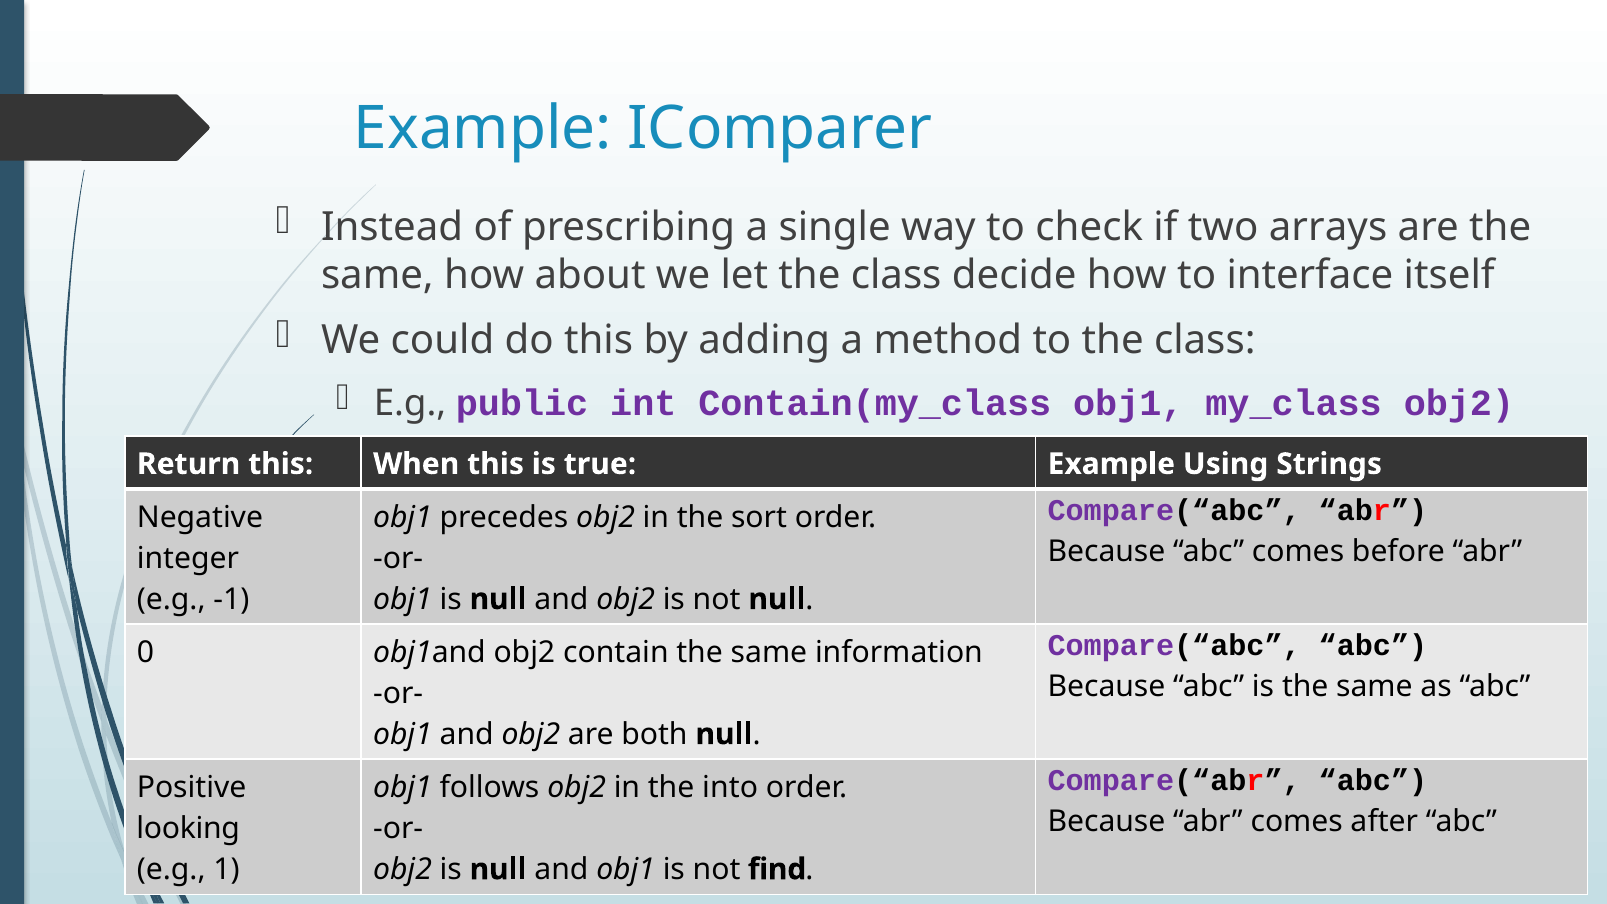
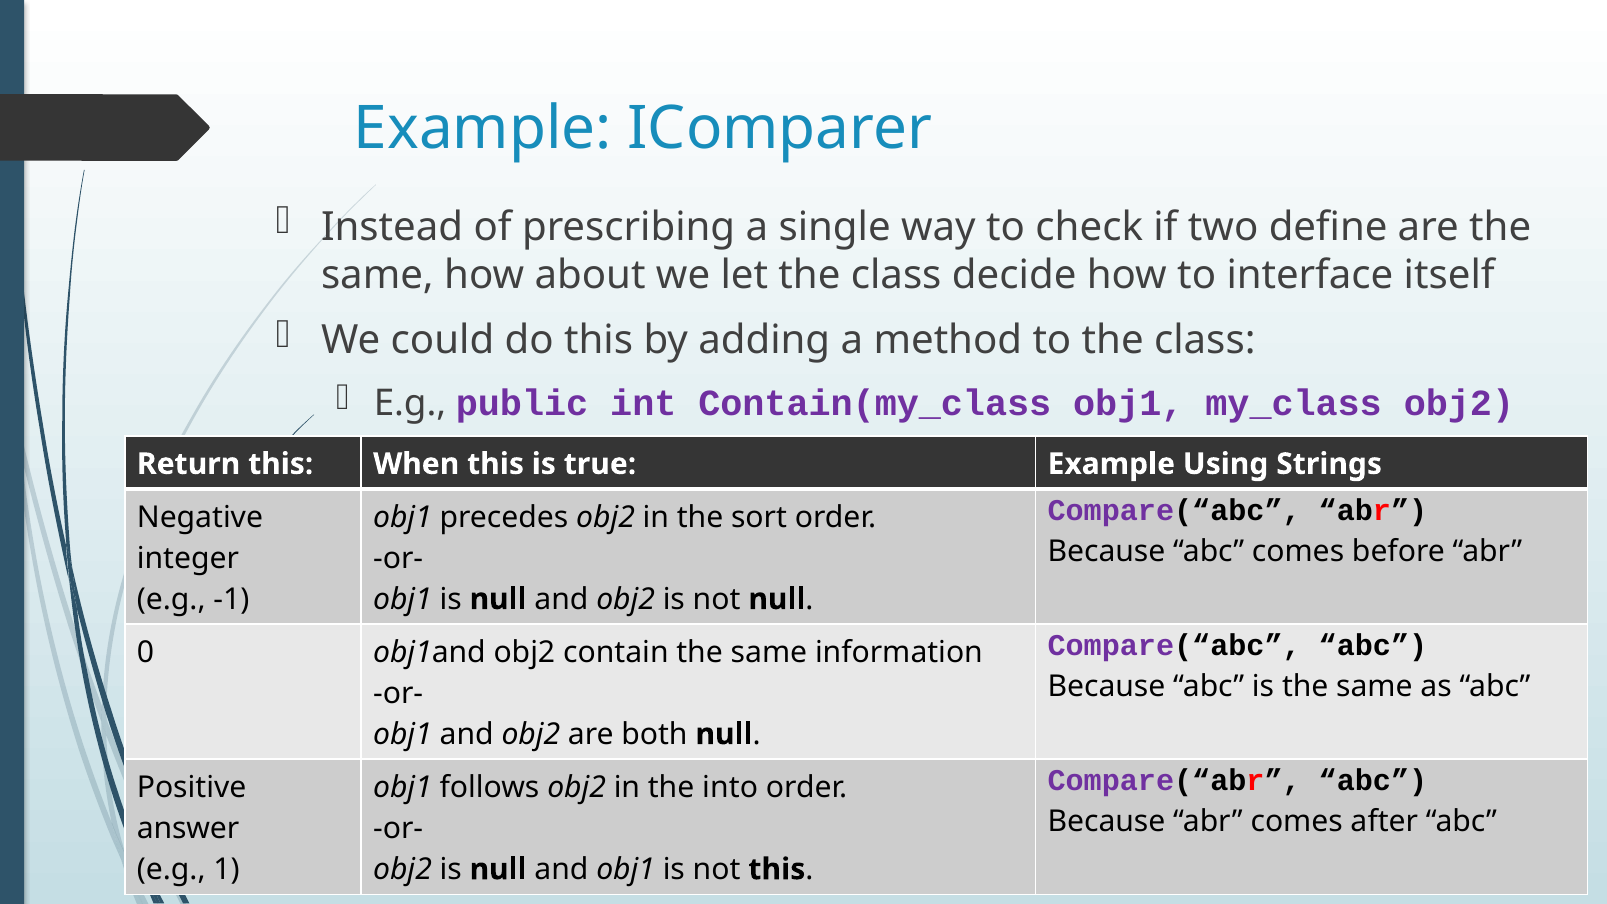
arrays: arrays -> define (1328, 227)
looking: looking -> answer (188, 828)
not find: find -> this (777, 869)
